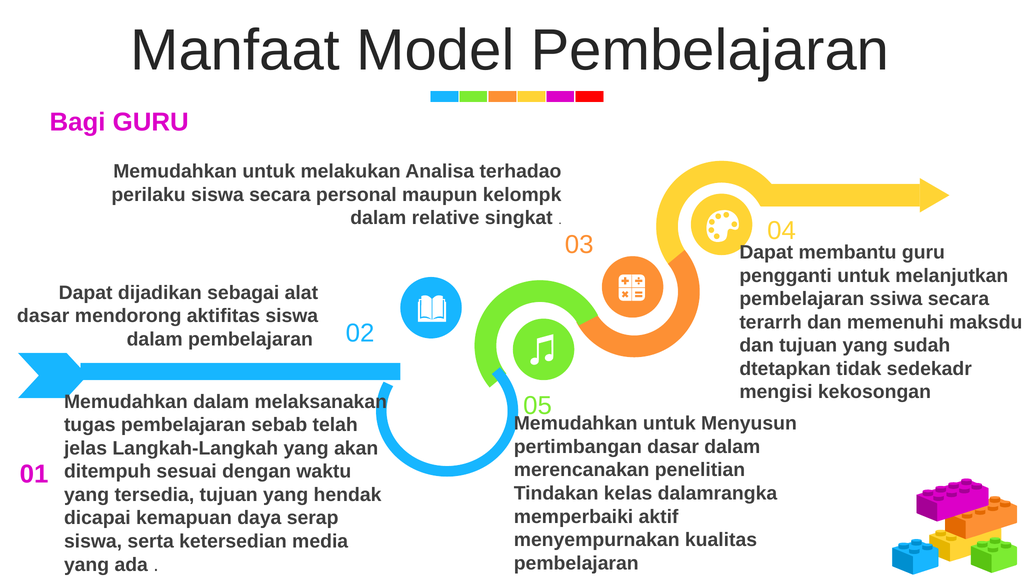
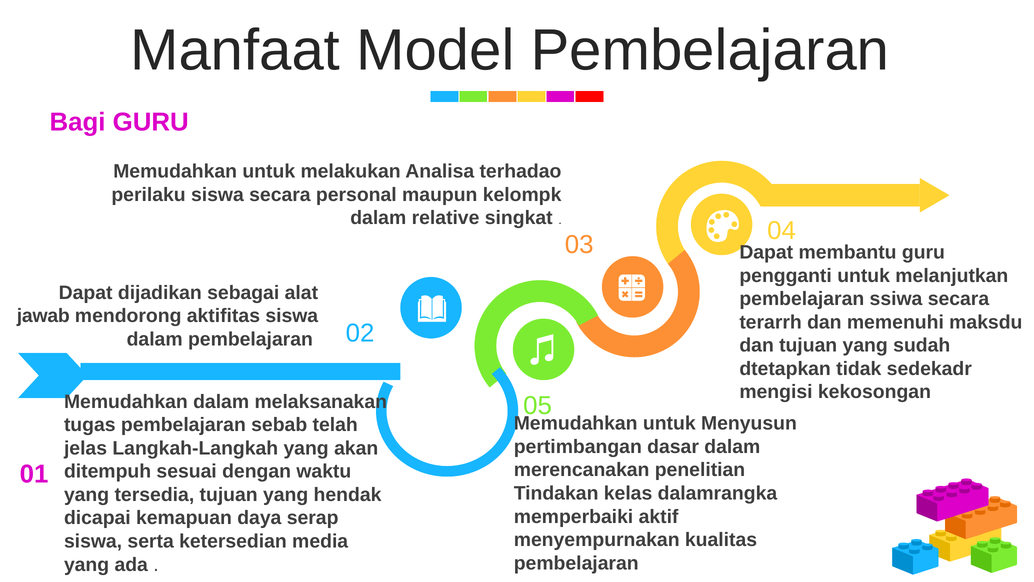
dasar: dasar -> jawab (43, 316)
